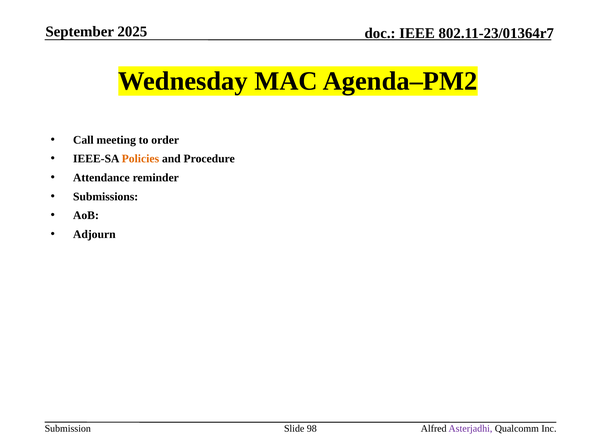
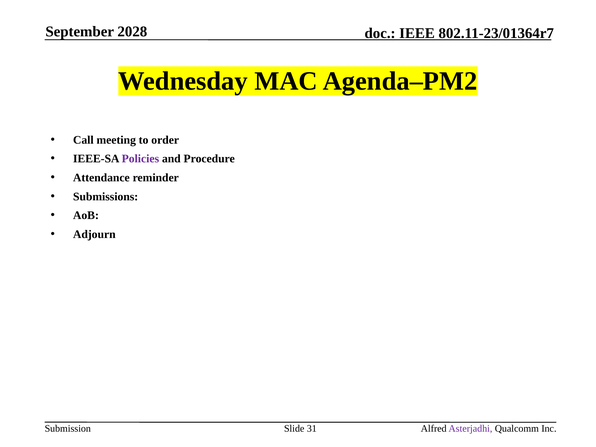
2025: 2025 -> 2028 (132, 32)
Policies colour: orange -> purple (140, 159)
98: 98 -> 31 (312, 429)
